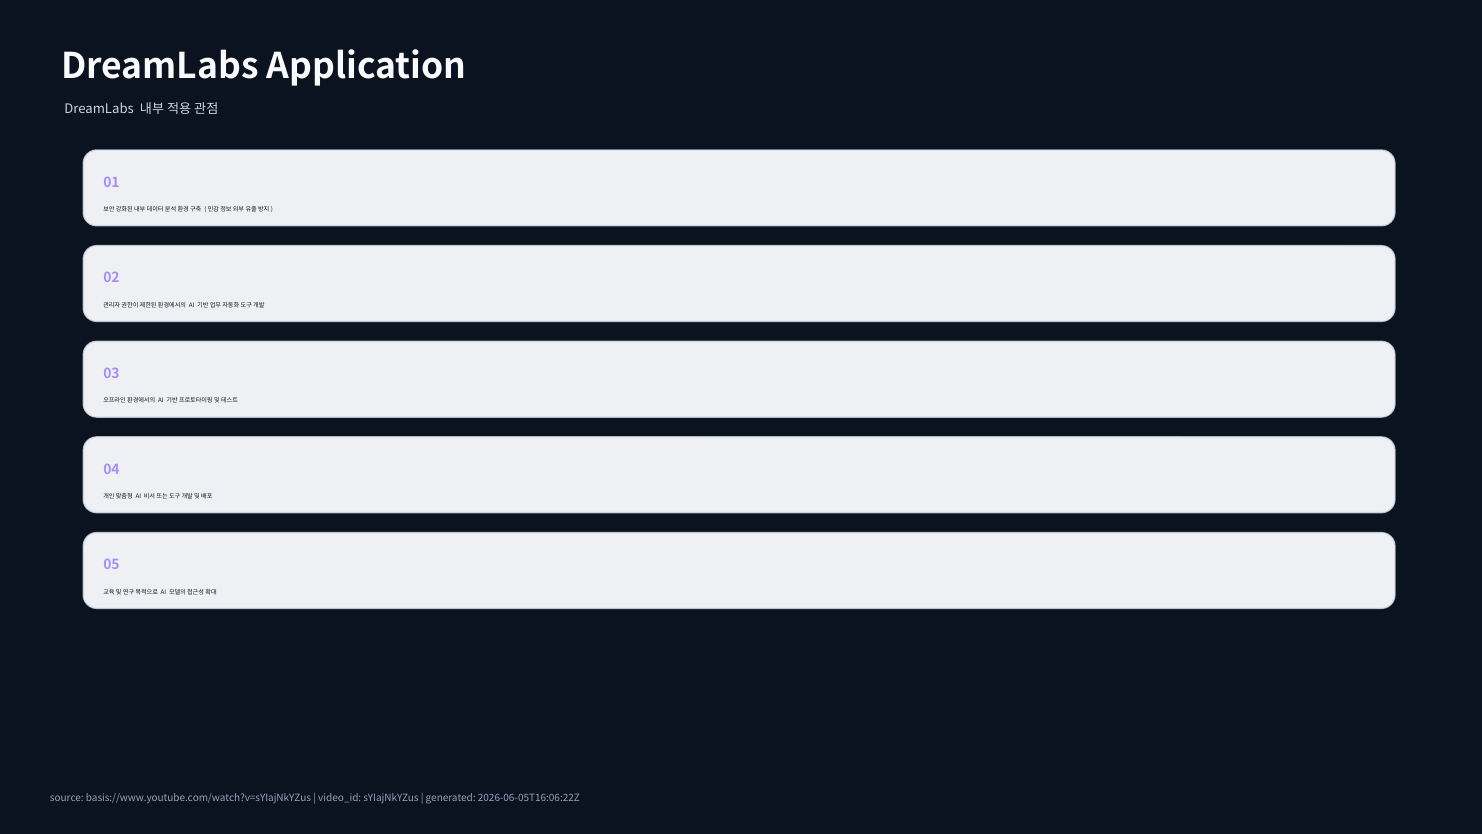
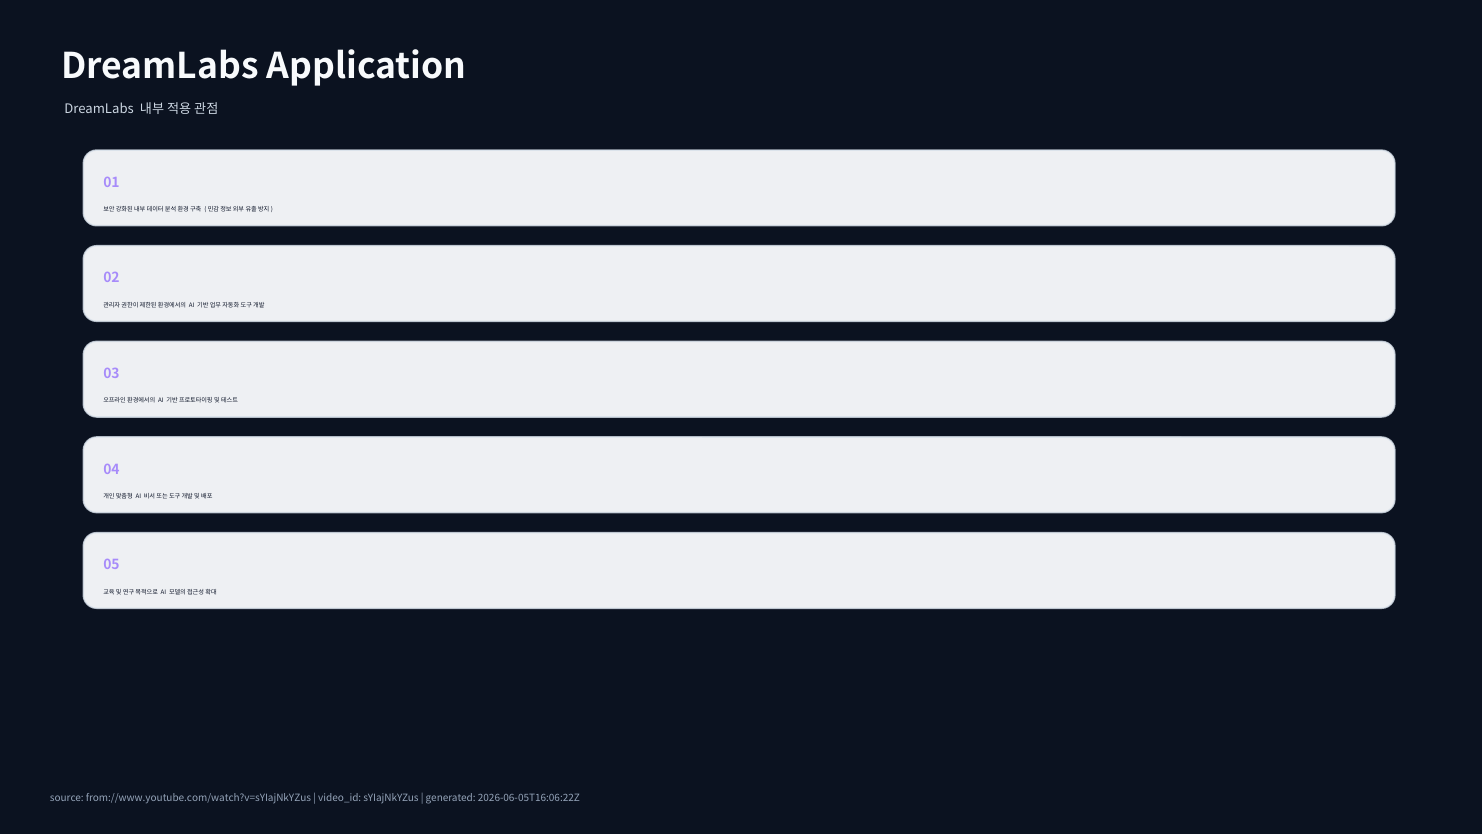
basis://www.youtube.com/watch?v=sYIajNkYZus: basis://www.youtube.com/watch?v=sYIajNkYZus -> from://www.youtube.com/watch?v=sYIajNkYZus (198, 798)
